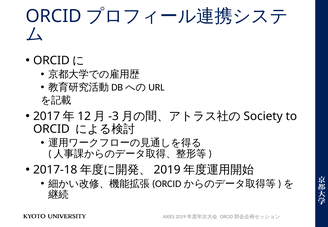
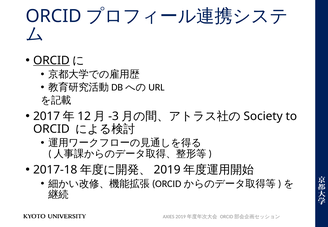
ORCID underline: none -> present (51, 60)
